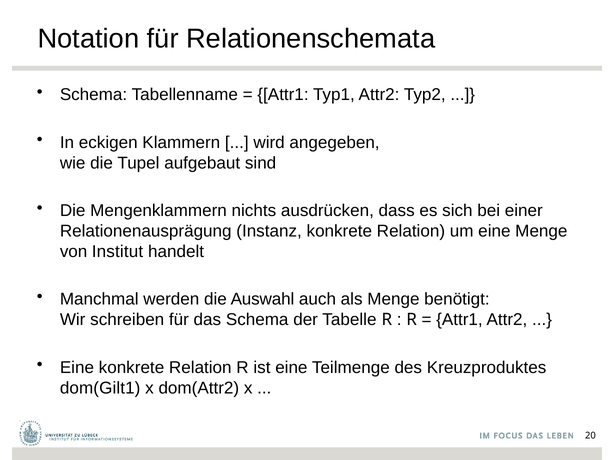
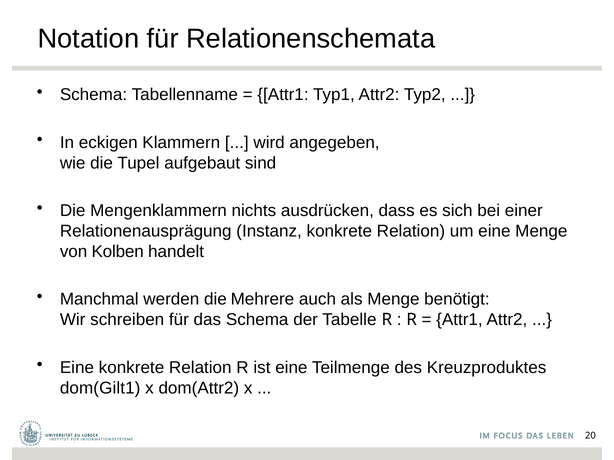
Institut: Institut -> Kolben (118, 252)
Auswahl: Auswahl -> Mehrere (262, 300)
